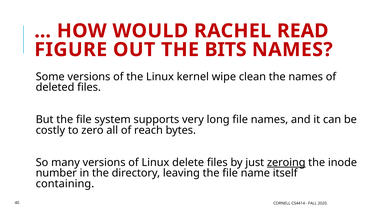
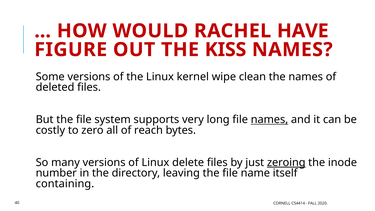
READ: READ -> HAVE (303, 31)
BITS: BITS -> KISS (226, 50)
names underline: none -> present (269, 120)
